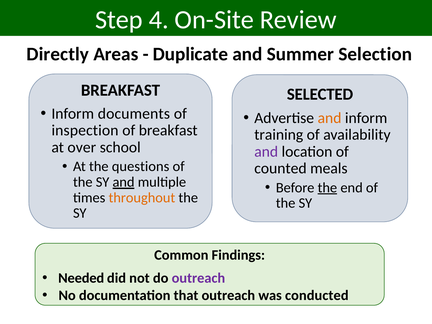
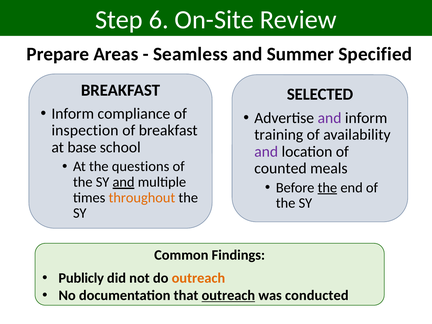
4: 4 -> 6 (159, 20)
Directly: Directly -> Prepare (58, 54)
Duplicate: Duplicate -> Seamless (190, 54)
Selection: Selection -> Specified (375, 54)
documents: documents -> compliance (134, 114)
and colour: orange -> purple (330, 118)
over: over -> base (82, 147)
Needed: Needed -> Publicly (81, 278)
outreach colour: purple -> orange (198, 278)
outreach underline: none -> present (228, 295)
